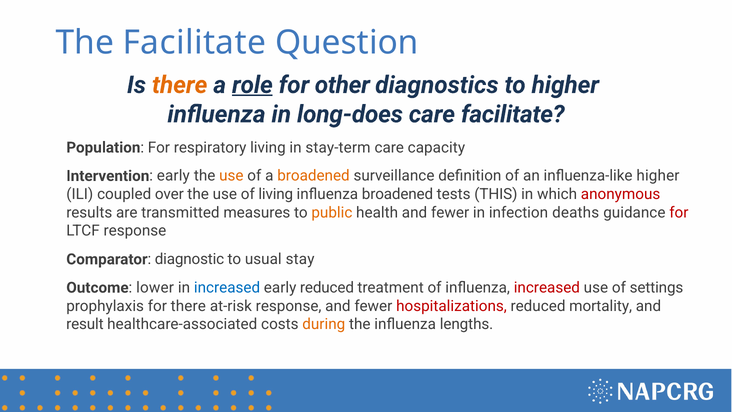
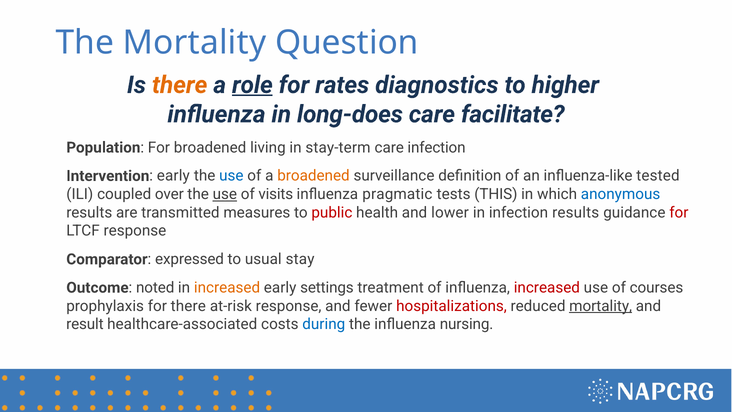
The Facilitate: Facilitate -> Mortality (194, 43)
other: other -> rates (342, 85)
For respiratory: respiratory -> broadened (210, 147)
care capacity: capacity -> infection (437, 147)
use colour: orange -> blue (231, 176)
influenza-like higher: higher -> tested (658, 176)
use underline: none -> present (225, 194)
of living: living -> visits (276, 194)
influenza broadened: broadened -> pragmatic (397, 194)
anonymous colour: red -> blue (621, 194)
public colour: orange -> red (332, 212)
health and fewer: fewer -> lower (450, 212)
infection deaths: deaths -> results (576, 212)
diagnostic: diagnostic -> expressed (189, 259)
lower: lower -> noted (155, 288)
increased colour: blue -> orange (227, 288)
early reduced: reduced -> settings (327, 288)
settings: settings -> courses (656, 288)
mortality underline: none -> present (601, 306)
during colour: orange -> blue (324, 324)
lengths: lengths -> nursing (467, 324)
